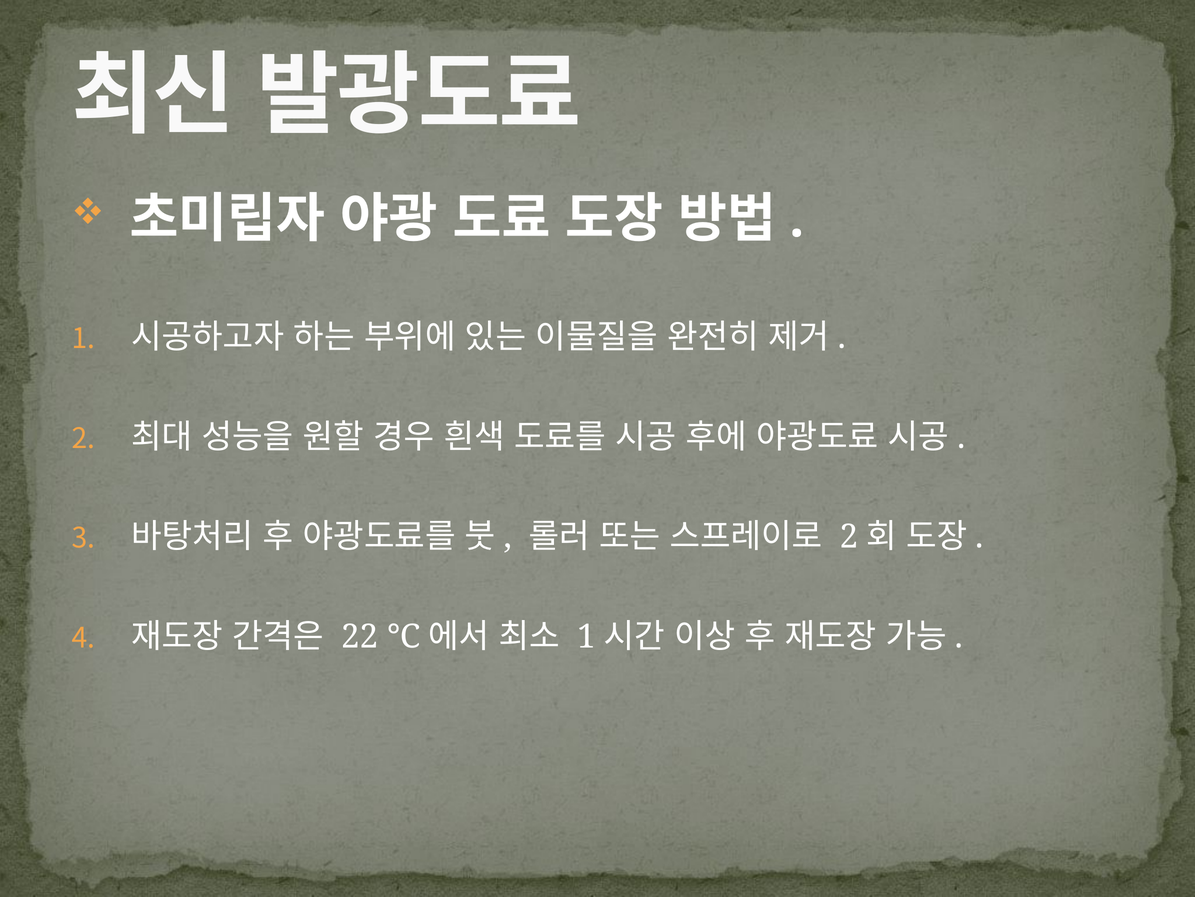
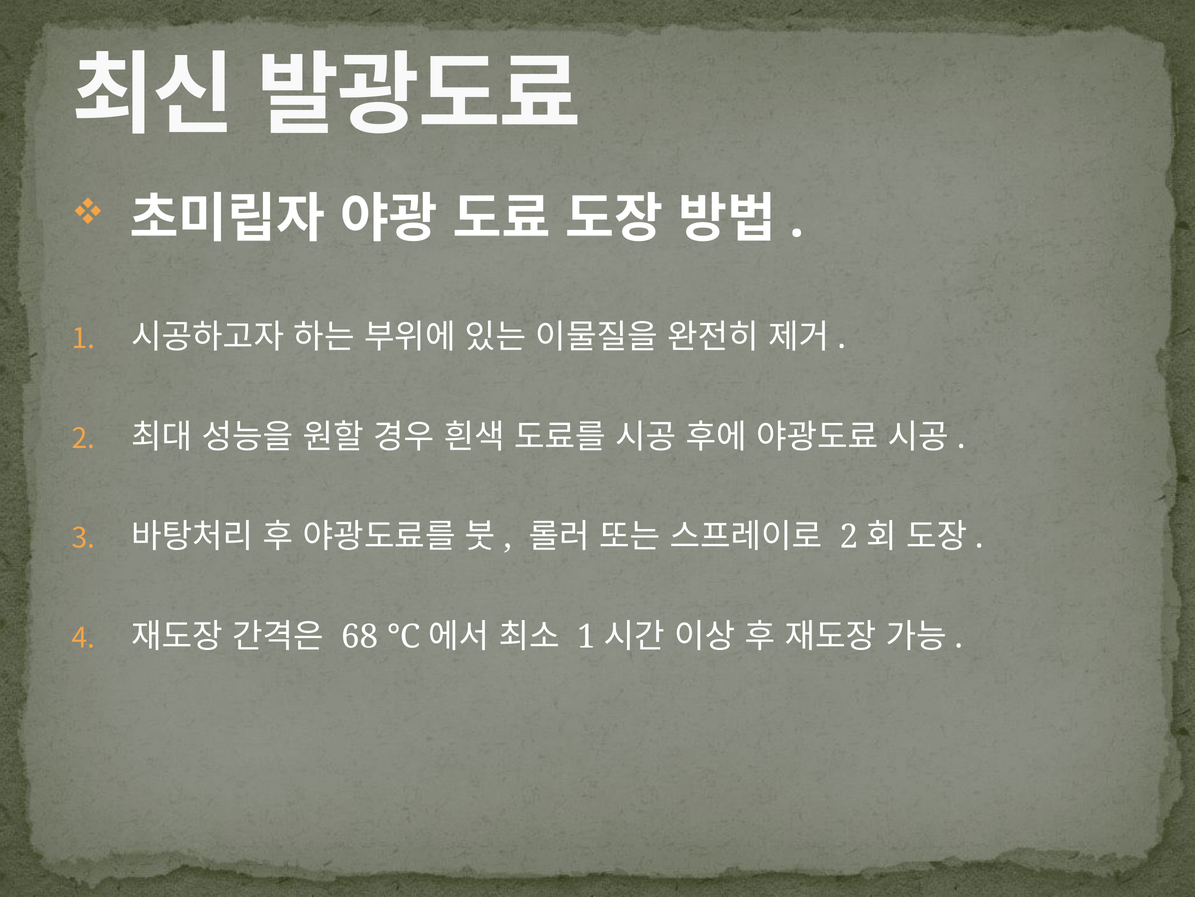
22: 22 -> 68 (360, 636)
